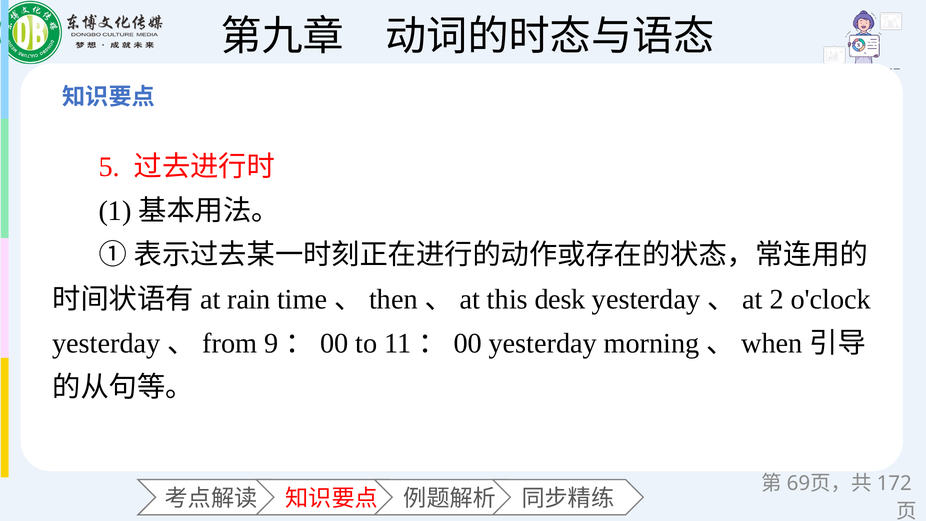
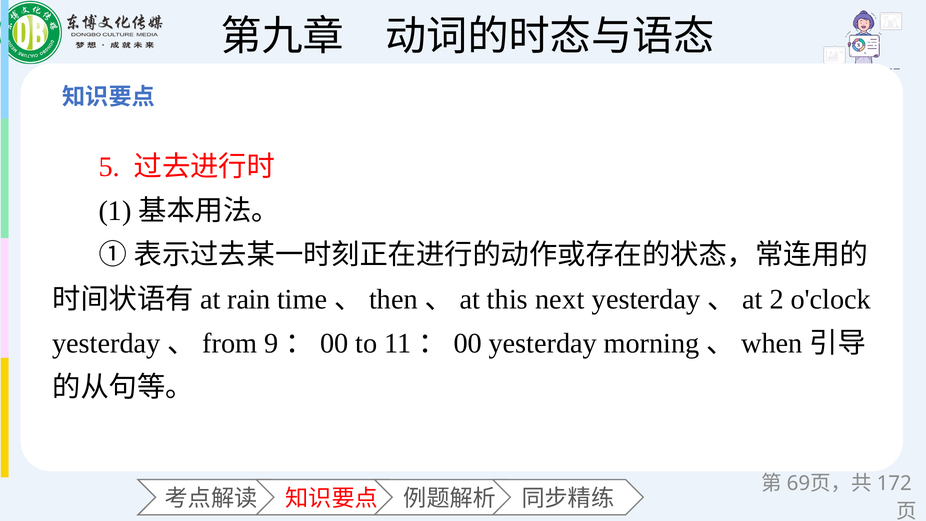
desk: desk -> next (560, 299)
